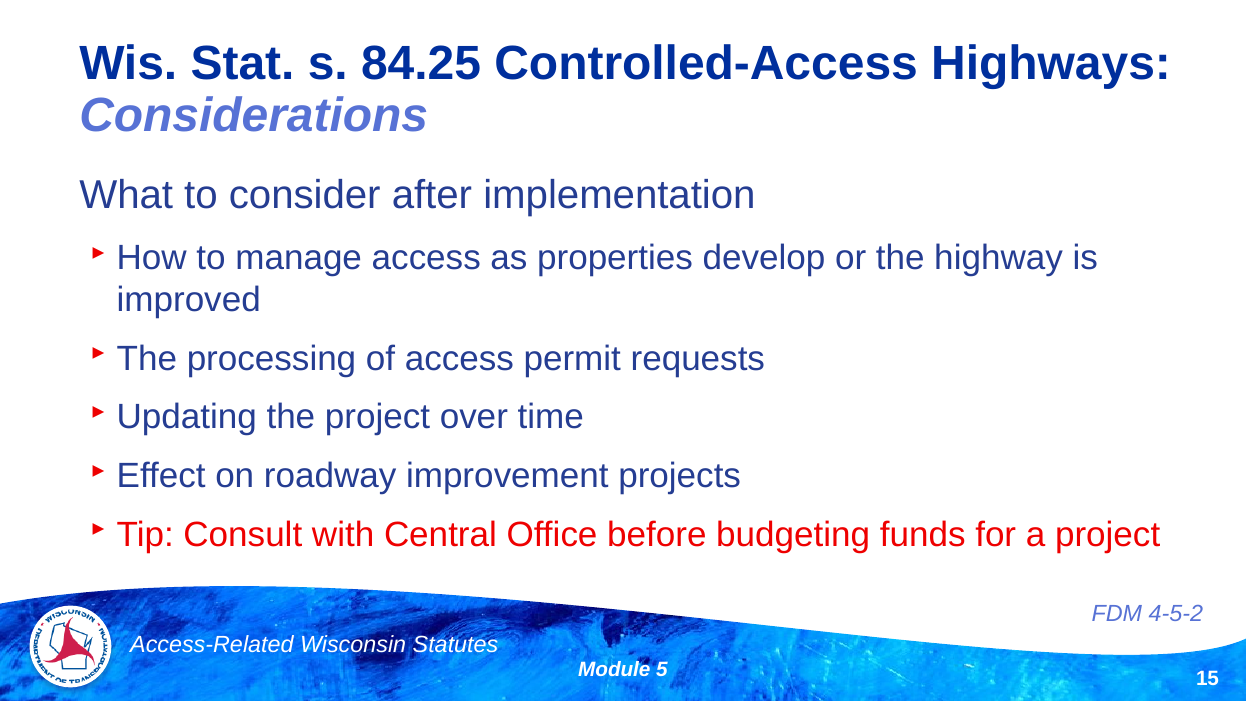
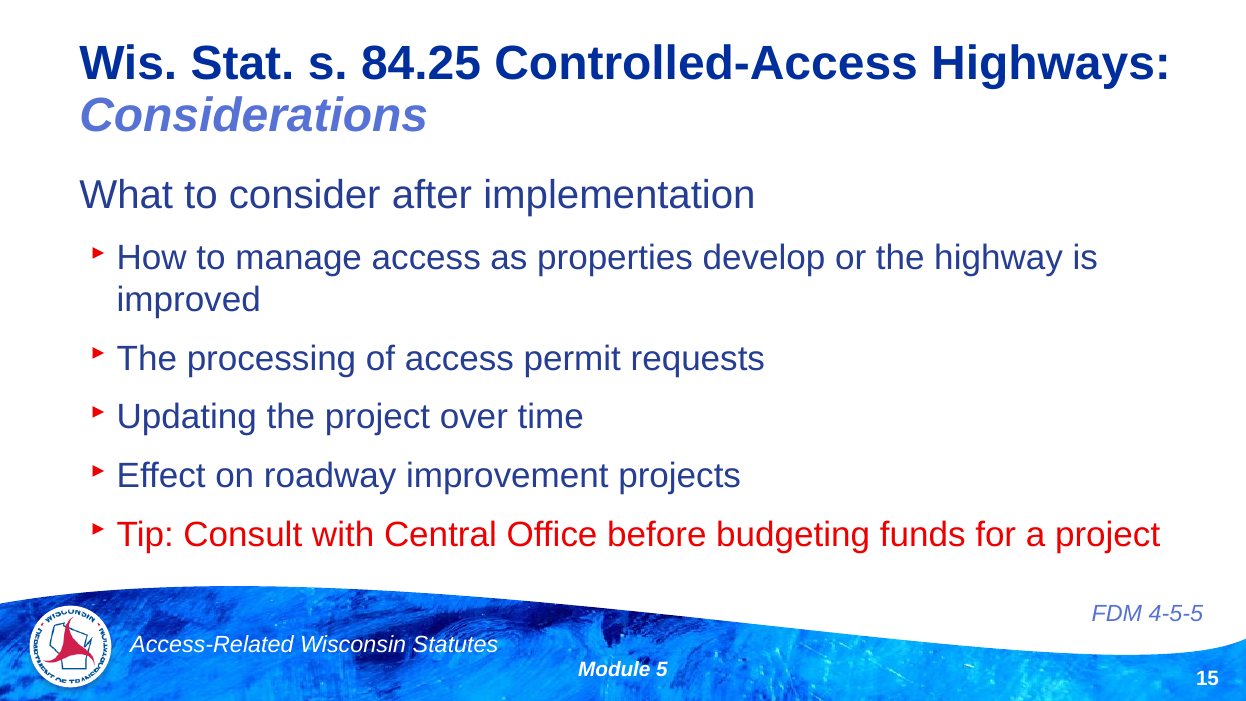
4-5-2: 4-5-2 -> 4-5-5 (1176, 614)
